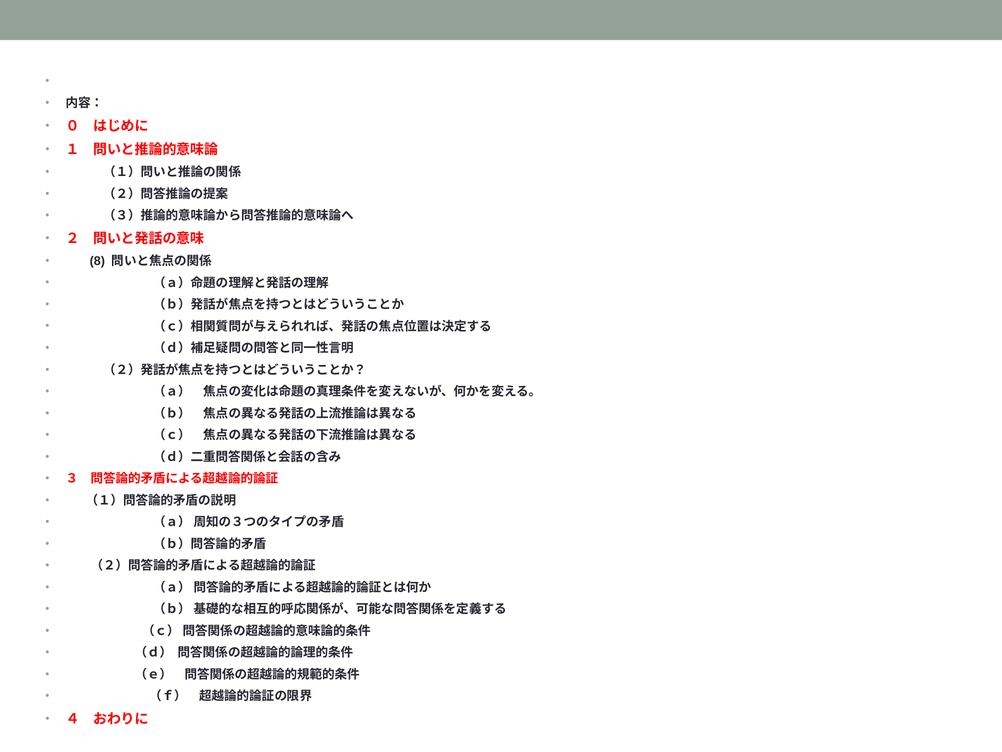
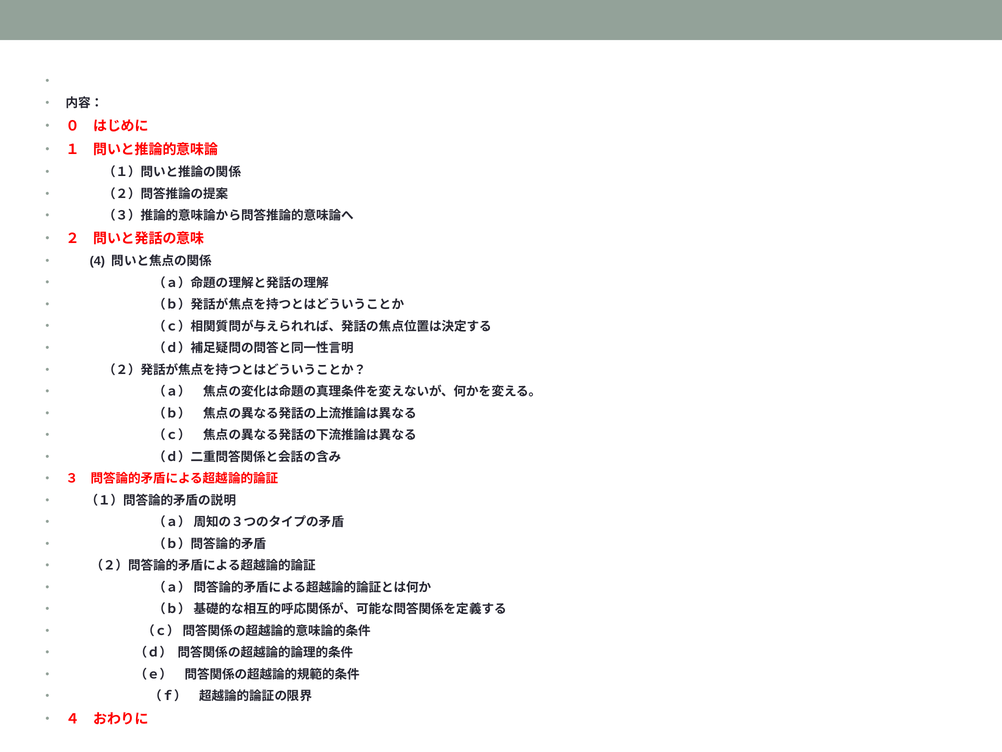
8: 8 -> 4 (97, 261)
